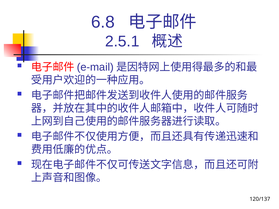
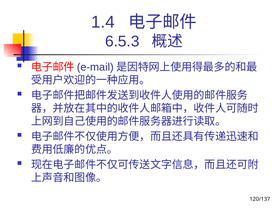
6.8: 6.8 -> 1.4 (103, 22)
2.5.1: 2.5.1 -> 6.5.3 (122, 42)
